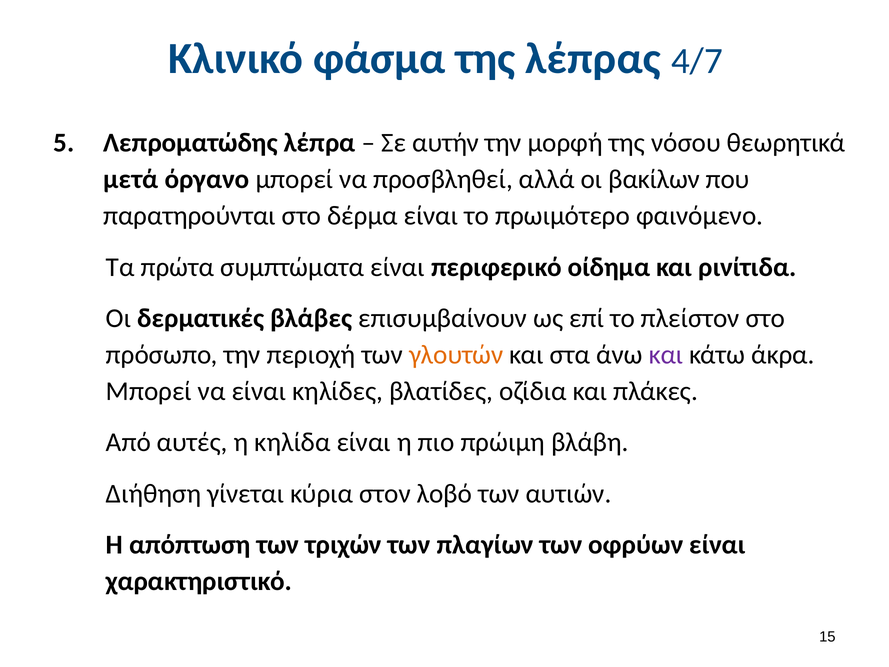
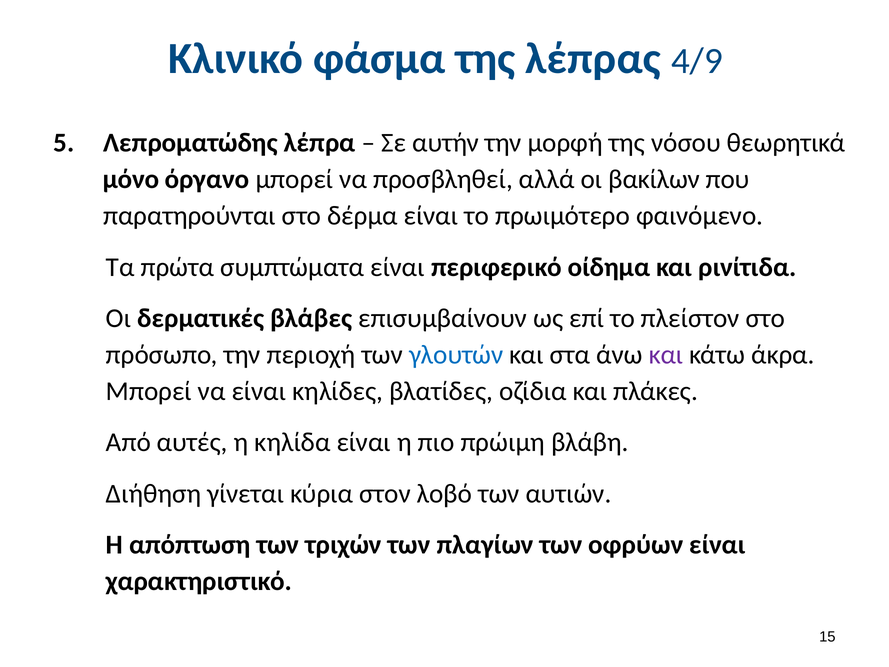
4/7: 4/7 -> 4/9 (697, 61)
μετά: μετά -> μόνο (131, 179)
γλουτών colour: orange -> blue (456, 355)
